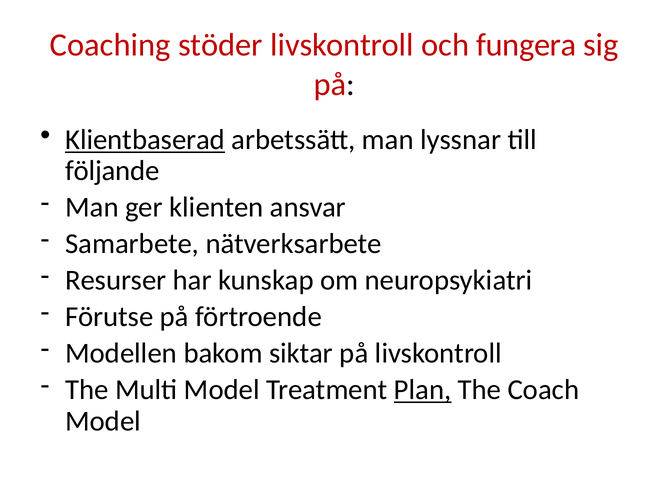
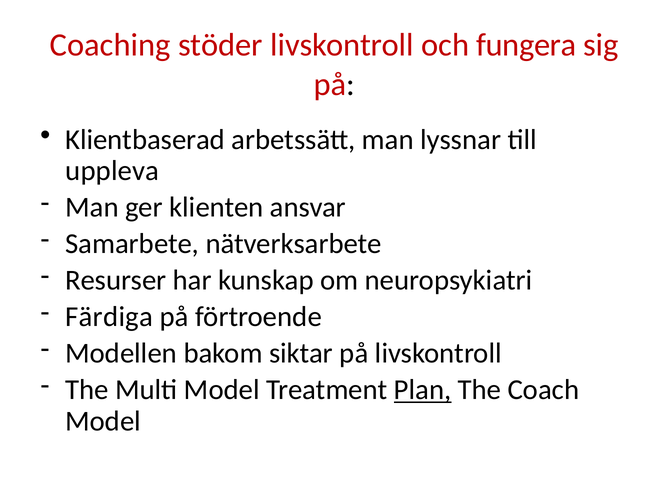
Klientbaserad underline: present -> none (145, 140)
följande: följande -> uppleva (112, 171)
Förutse: Förutse -> Färdiga (109, 317)
